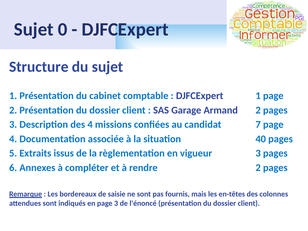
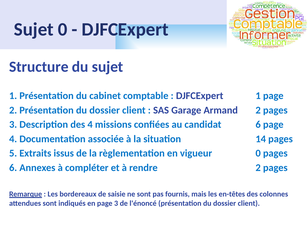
candidat 7: 7 -> 6 (258, 125)
40: 40 -> 14 (261, 139)
vigueur 3: 3 -> 0 (258, 153)
